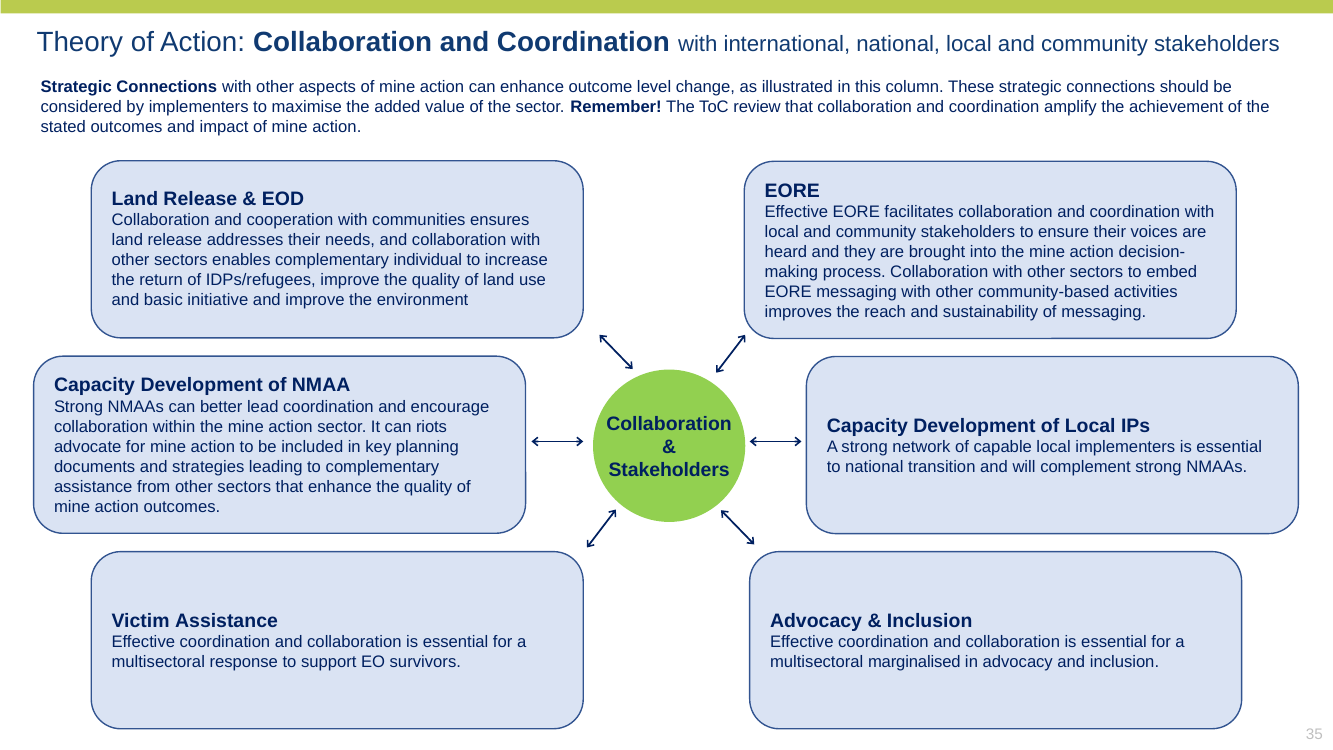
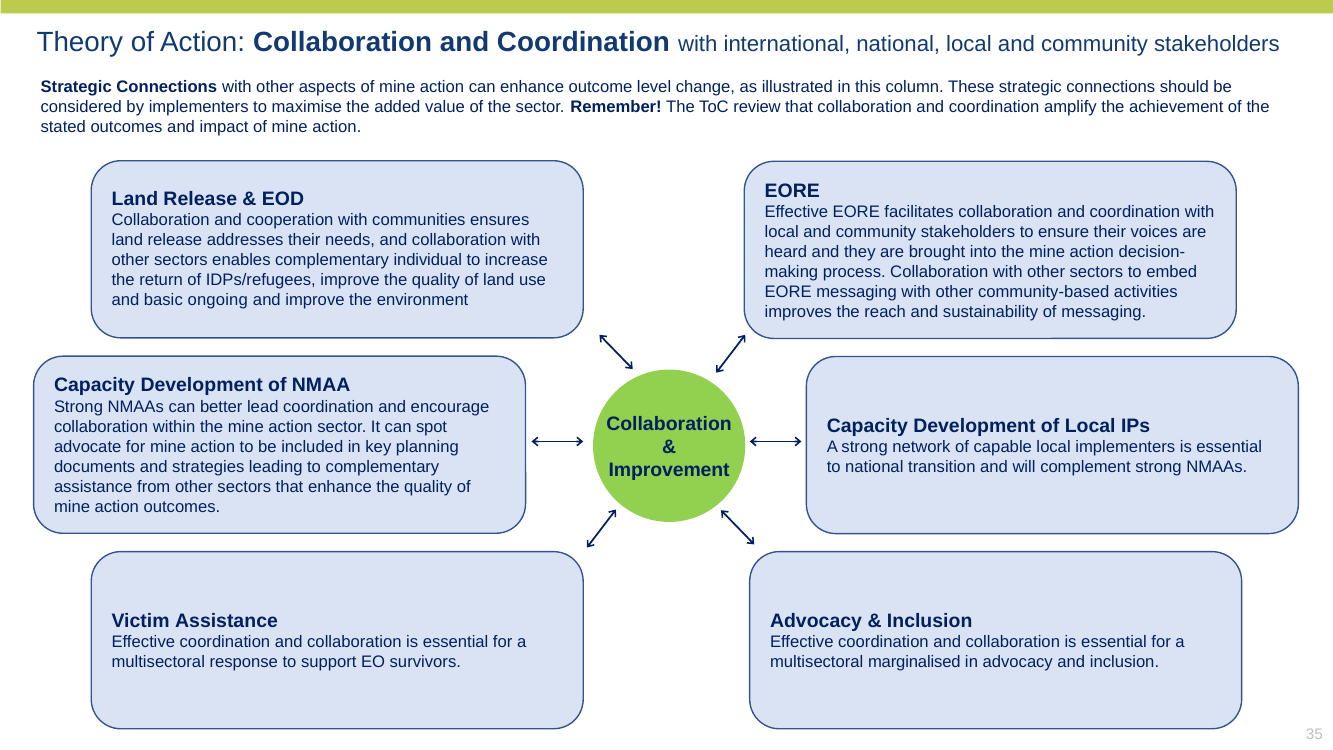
initiative: initiative -> ongoing (218, 300)
riots: riots -> spot (431, 427)
Stakeholders: Stakeholders -> Improvement (669, 470)
